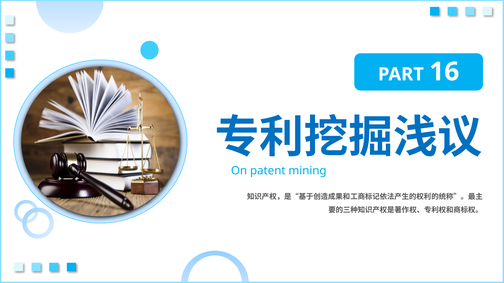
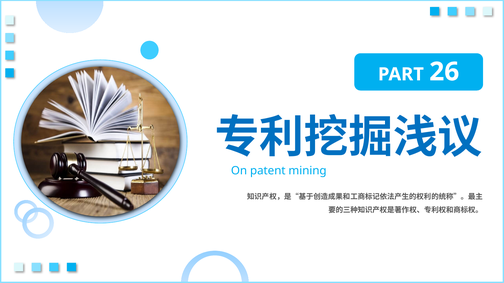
16: 16 -> 26 (444, 72)
